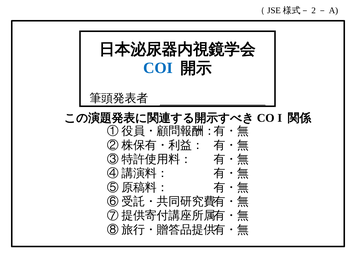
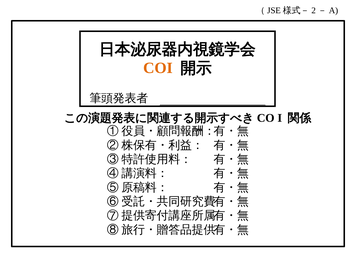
COI colour: blue -> orange (158, 68)
